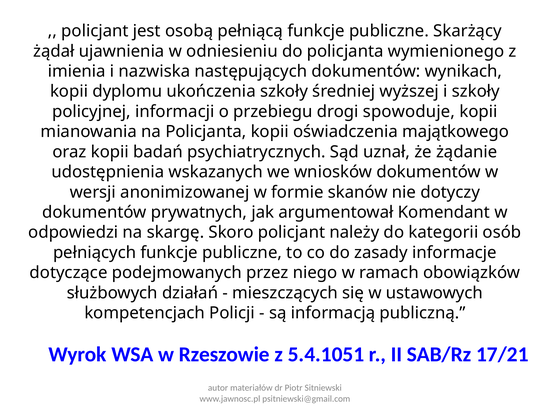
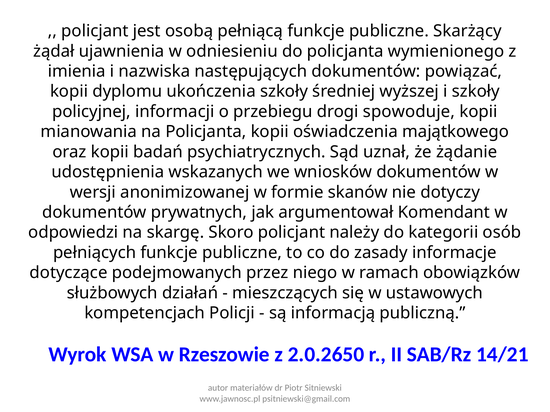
wynikach: wynikach -> powiązać (463, 71)
5.4.1051: 5.4.1051 -> 2.0.2650 (326, 355)
17/21: 17/21 -> 14/21 (502, 355)
